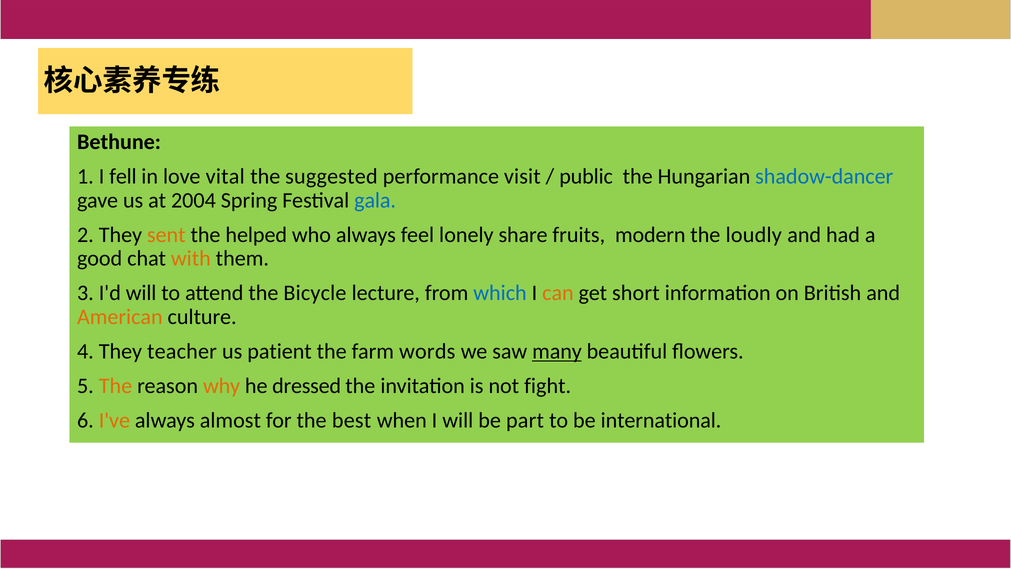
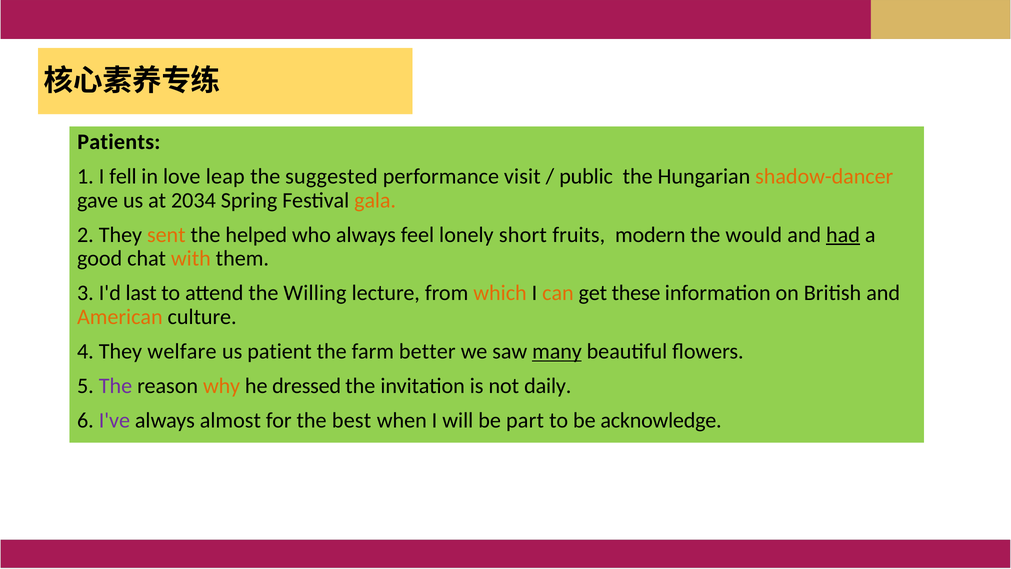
Bethune: Bethune -> Patients (119, 142)
vital: vital -> leap (225, 176)
shadow-dancer colour: blue -> orange (824, 176)
2004: 2004 -> 2034 (193, 200)
gala colour: blue -> orange (375, 200)
share: share -> short (523, 235)
loudly: loudly -> would (754, 235)
had underline: none -> present (843, 235)
I'd will: will -> last (141, 293)
Bicycle: Bicycle -> Willing (315, 293)
which colour: blue -> orange (500, 293)
short: short -> these (636, 293)
teacher: teacher -> welfare (182, 351)
words: words -> better (427, 351)
The colour: orange -> purple (115, 386)
fight: fight -> daily (548, 386)
I've colour: orange -> purple (114, 420)
international: international -> acknowledge (661, 420)
